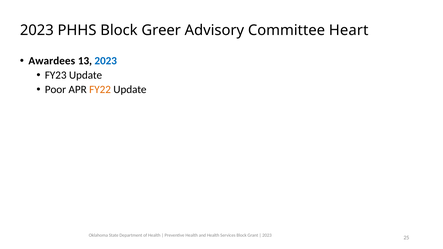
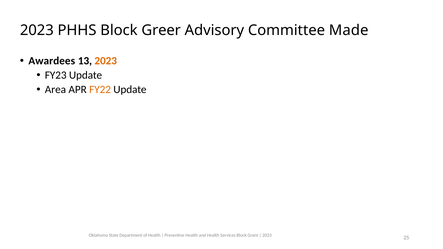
Heart: Heart -> Made (349, 30)
2023 colour: blue -> orange (106, 61)
Poor: Poor -> Area (55, 90)
